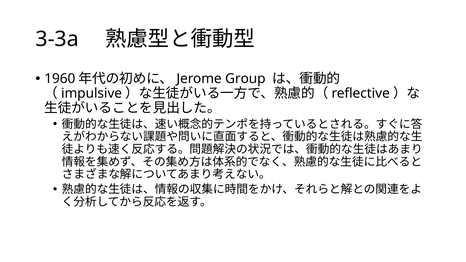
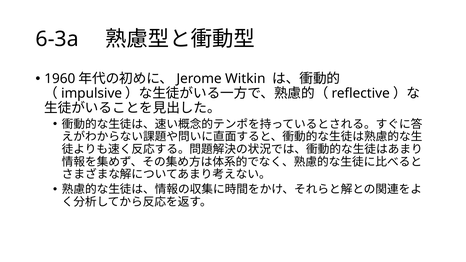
3-3a: 3-3a -> 6-3a (57, 39)
Group: Group -> Witkin (245, 79)
